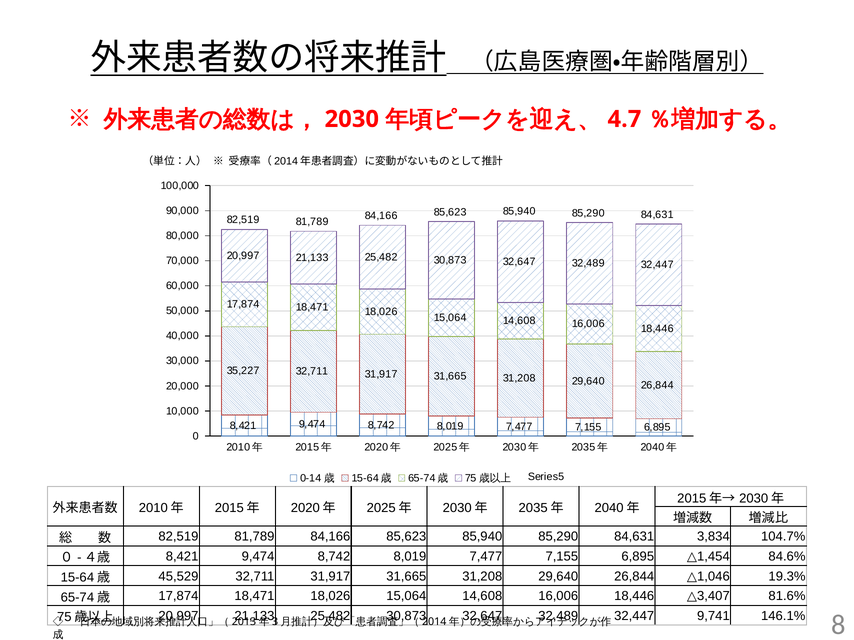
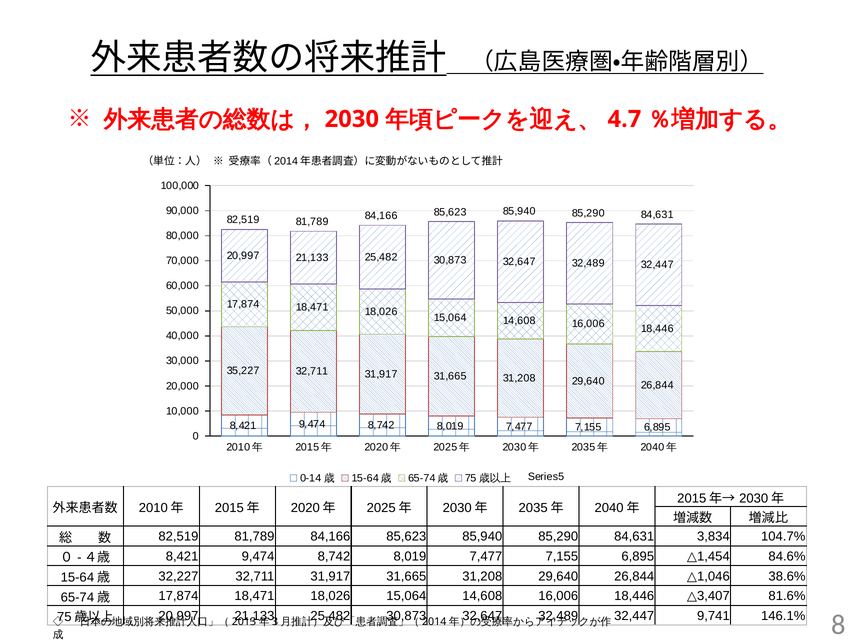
45,529: 45,529 -> 32,227 (178, 577)
19.3%: 19.3% -> 38.6% (787, 577)
